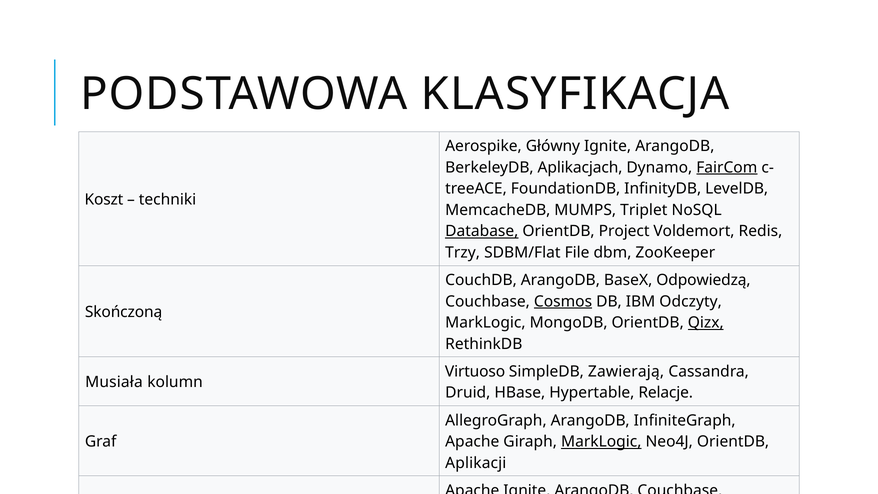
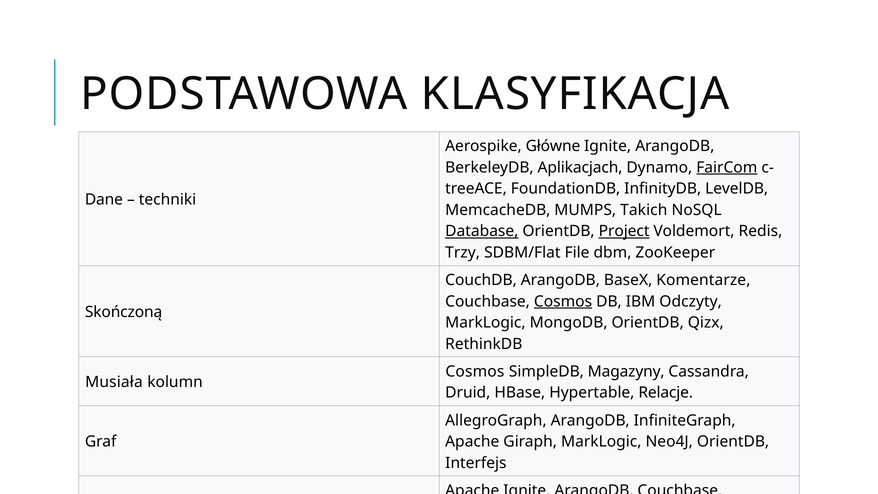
Główny: Główny -> Główne (553, 146)
Koszt: Koszt -> Dane (104, 199)
Triplet: Triplet -> Takich (644, 210)
Project underline: none -> present (624, 231)
Odpowiedzą: Odpowiedzą -> Komentarze (703, 280)
Qizx underline: present -> none (706, 323)
Virtuoso: Virtuoso -> Cosmos (475, 371)
Zawierają: Zawierają -> Magazyny (626, 371)
MarkLogic underline: present -> none (601, 442)
Aplikacji: Aplikacji -> Interfejs (476, 463)
